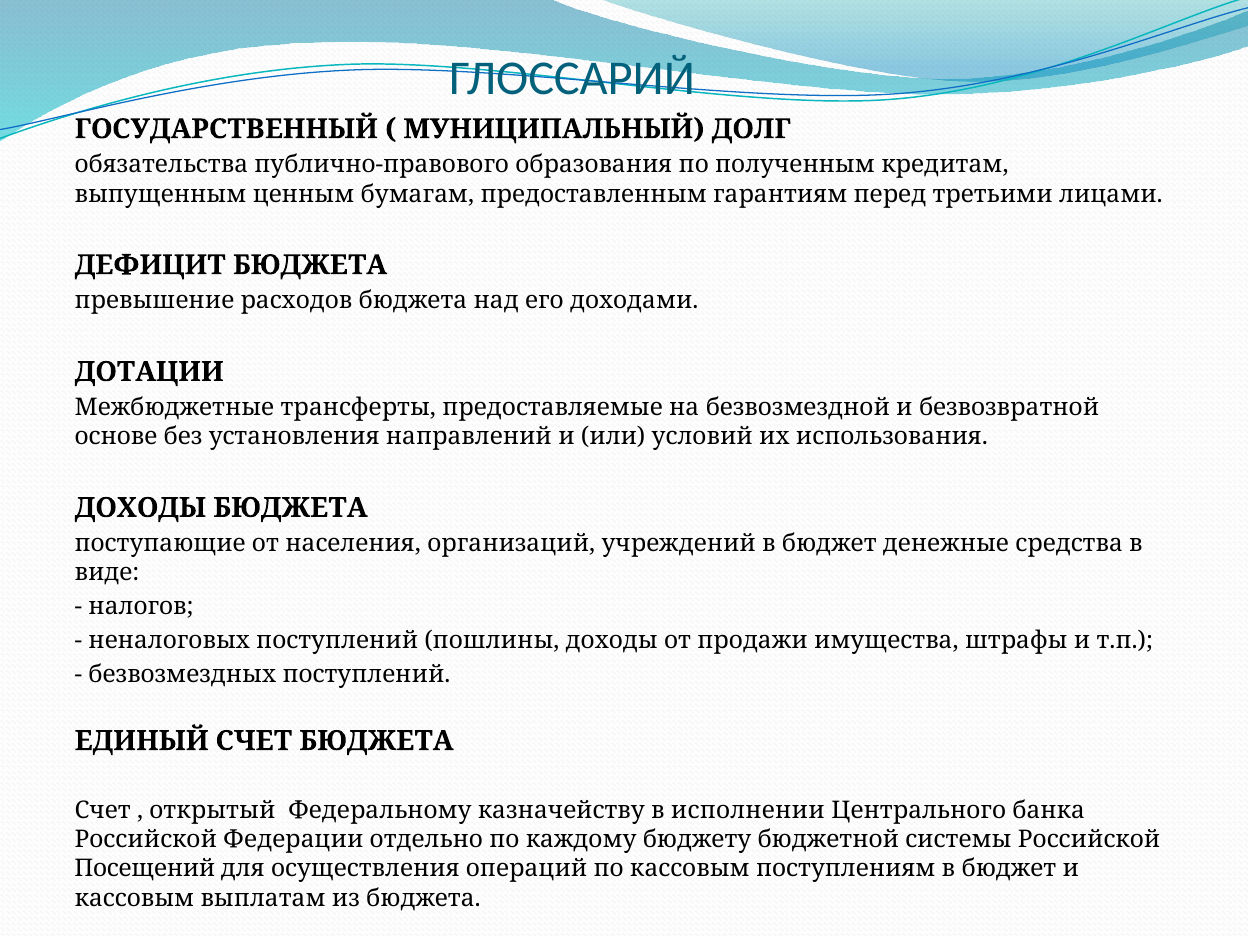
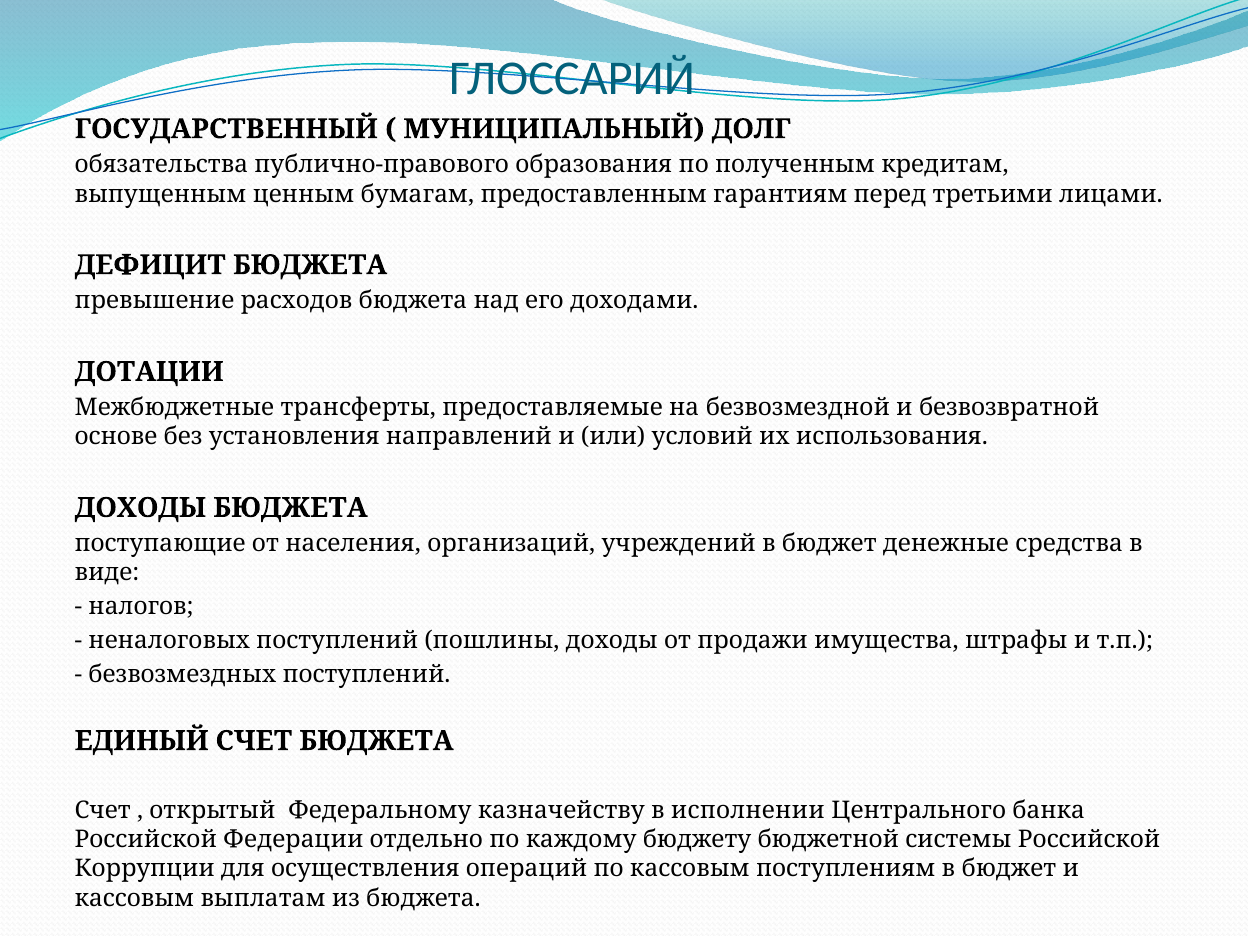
Посещений: Посещений -> Коррупции (145, 869)
